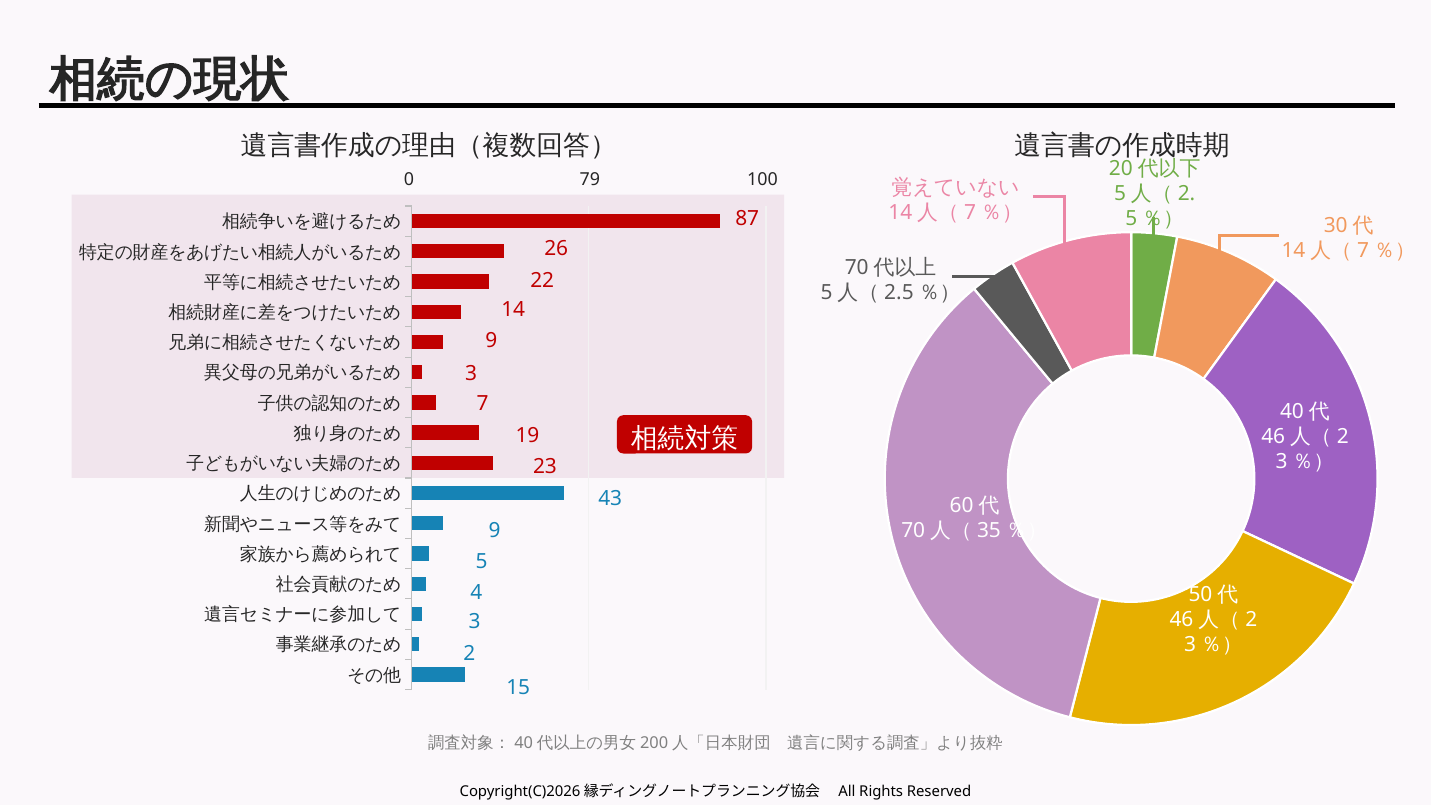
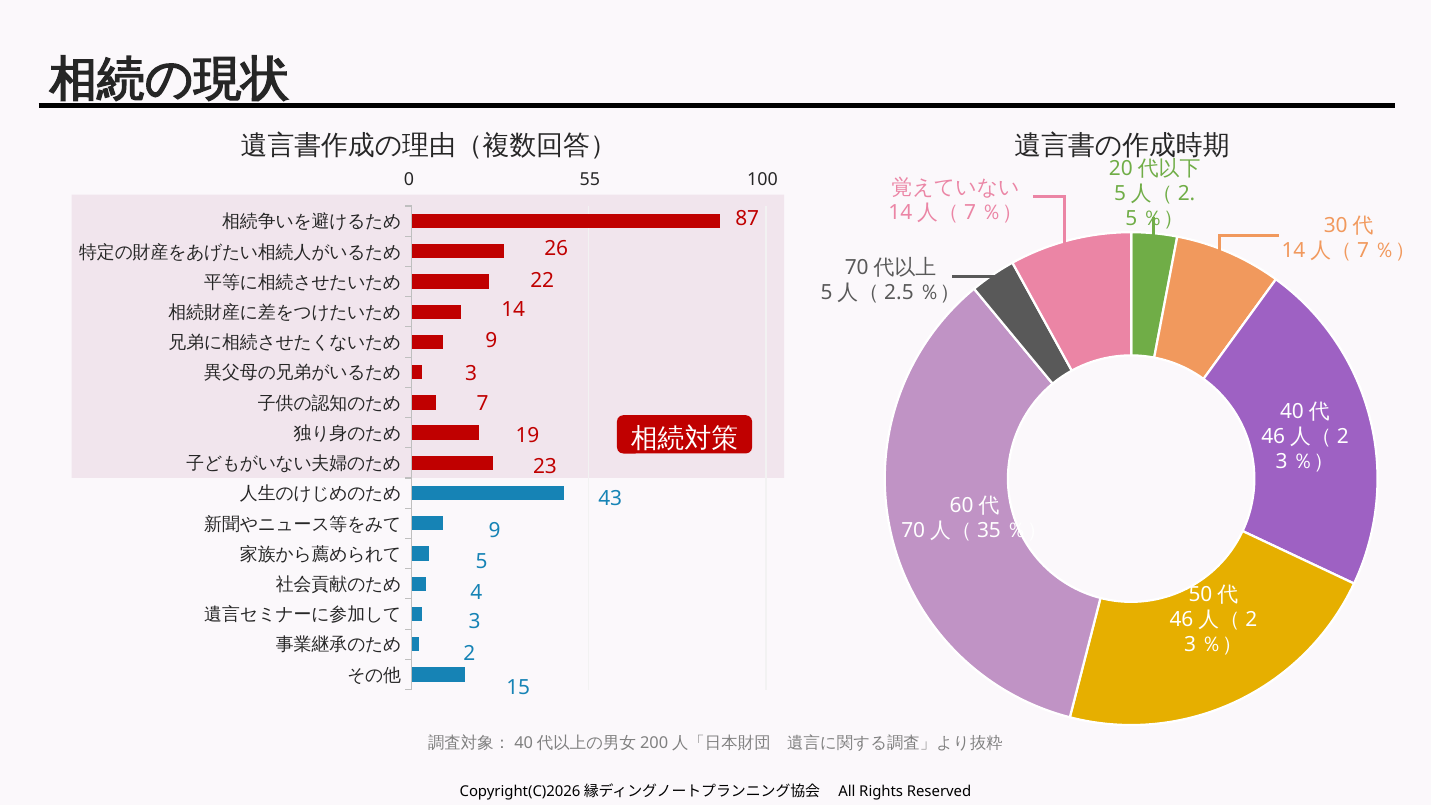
79: 79 -> 55 (590, 180)
